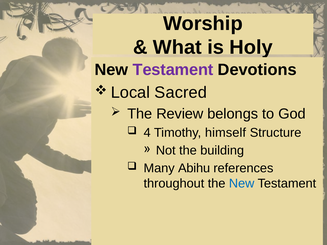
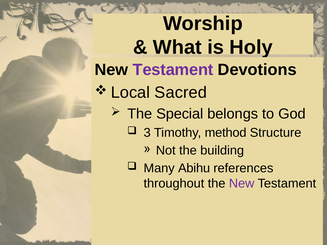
Review: Review -> Special (180, 114)
4: 4 -> 3 (147, 133)
himself: himself -> method (226, 133)
New colour: blue -> purple (242, 184)
